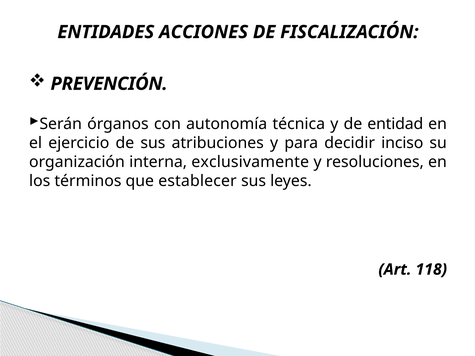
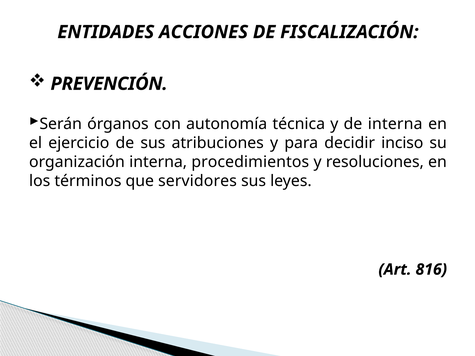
de entidad: entidad -> interna (395, 124)
exclusivamente: exclusivamente -> procedimientos (250, 162)
establecer: establecer -> servidores (197, 181)
118: 118 -> 816 (431, 270)
